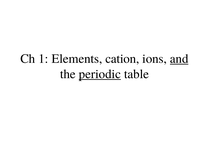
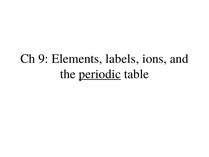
1: 1 -> 9 (43, 59)
cation: cation -> labels (122, 59)
and underline: present -> none (179, 59)
